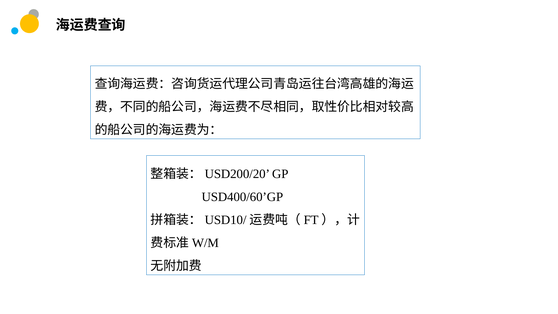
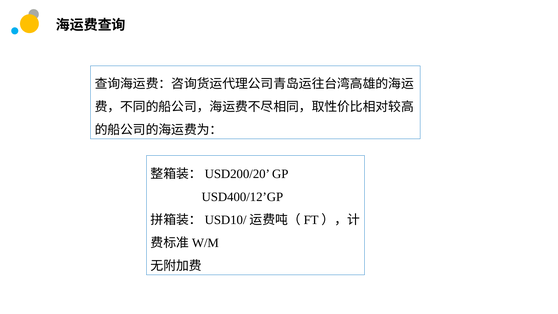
USD400/60’GP: USD400/60’GP -> USD400/12’GP (242, 197)
